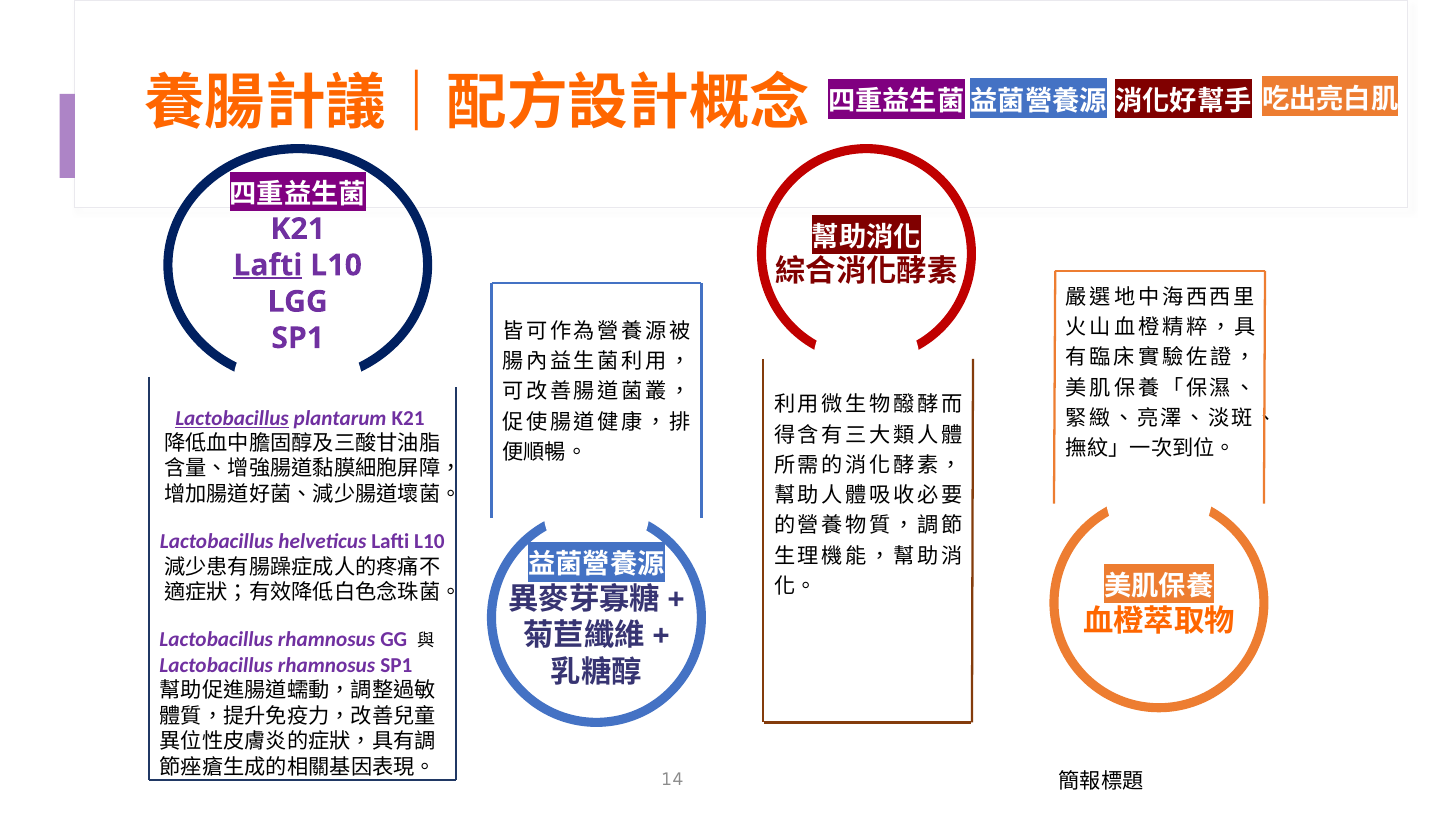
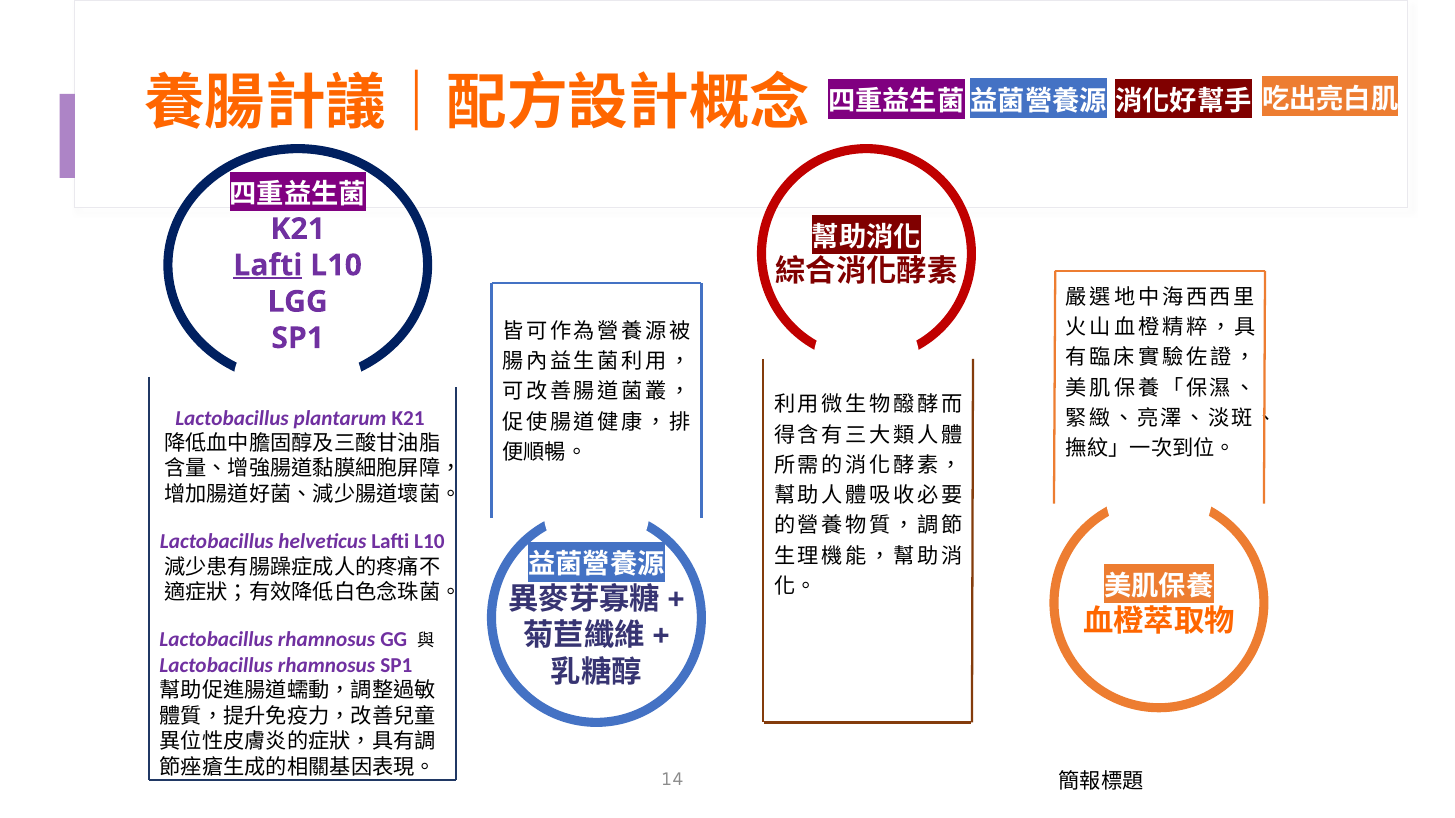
Lactobacillus underline: present -> none (232, 418)
